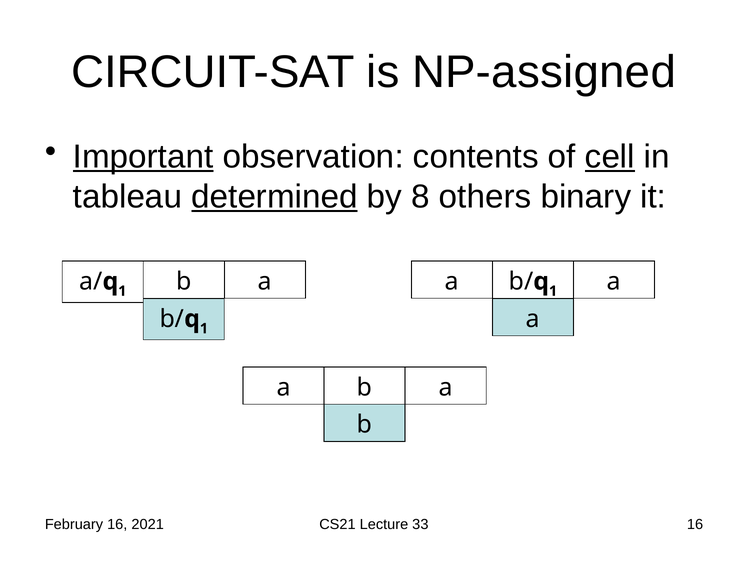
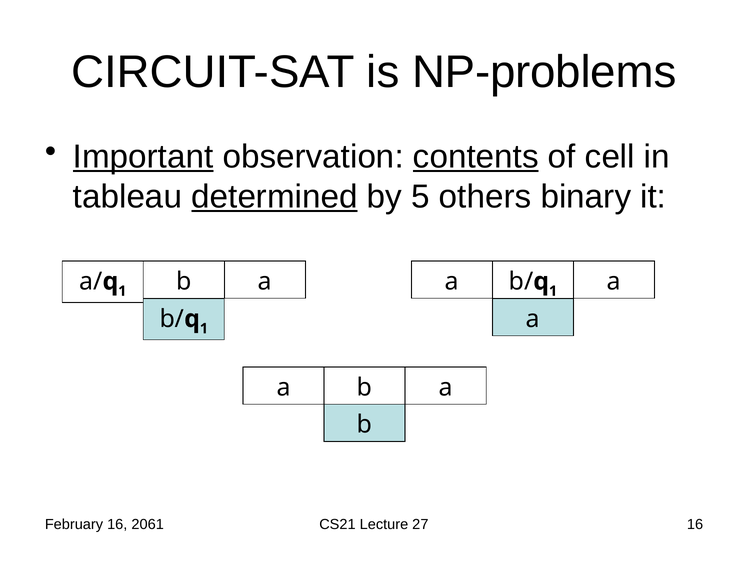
NP-assigned: NP-assigned -> NP-problems (544, 72)
contents underline: none -> present (476, 157)
cell underline: present -> none (610, 157)
8: 8 -> 5 (421, 197)
2021: 2021 -> 2061 (148, 524)
33: 33 -> 27 (420, 524)
